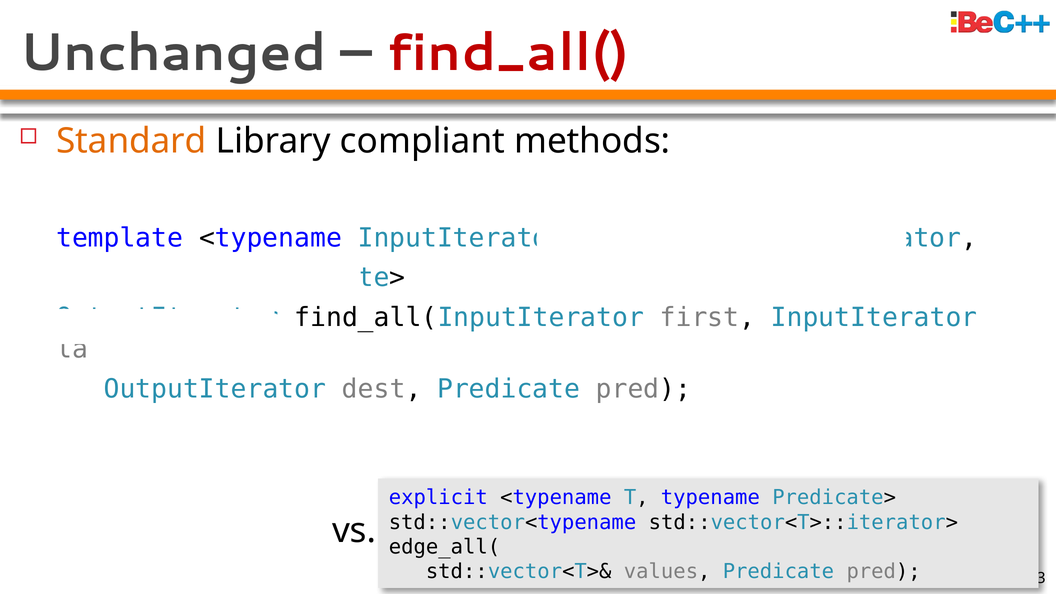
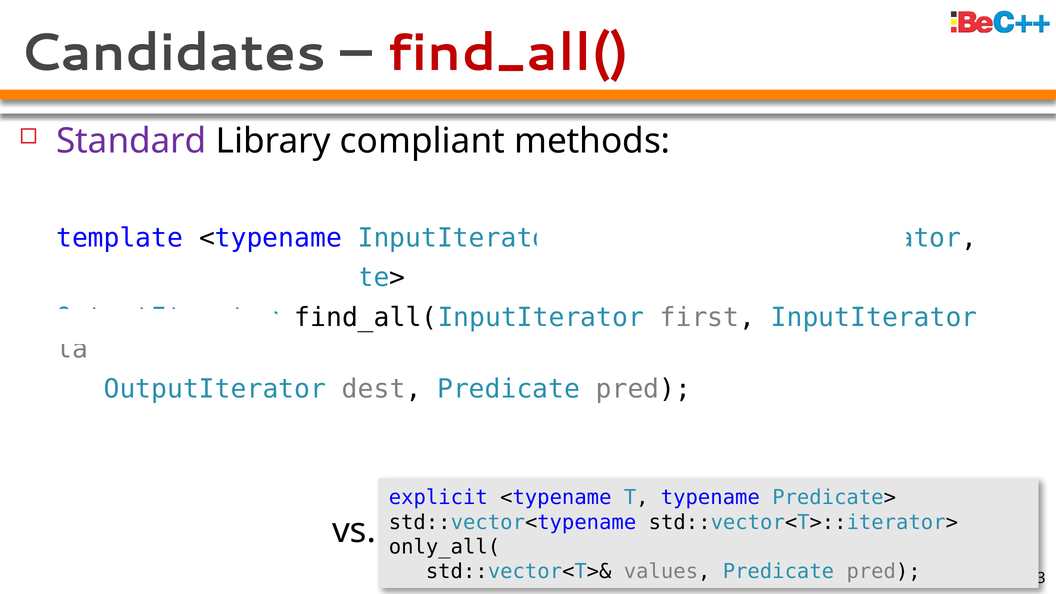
Unchanged: Unchanged -> Candidates (173, 53)
Standard colour: orange -> purple (131, 141)
edge_all(: edge_all( -> only_all( (444, 547)
